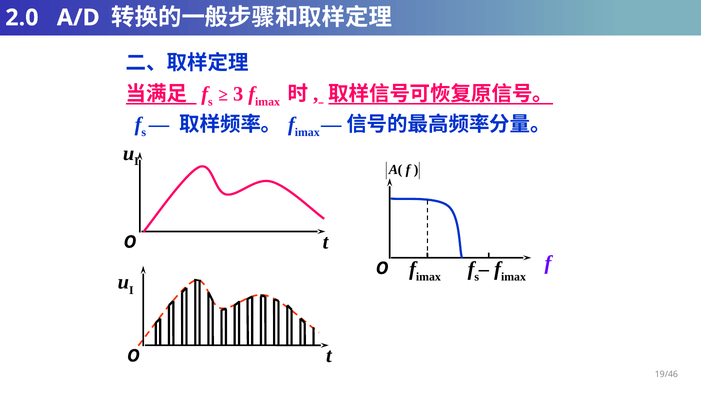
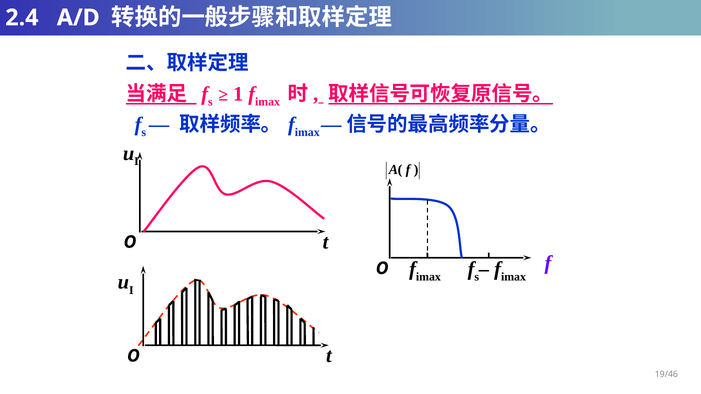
2.0: 2.0 -> 2.4 (22, 18)
3: 3 -> 1 (238, 94)
